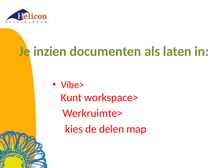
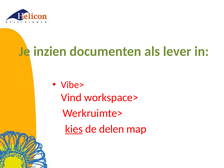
laten: laten -> lever (177, 51)
Kunt: Kunt -> Vind (71, 98)
kies underline: none -> present (74, 129)
